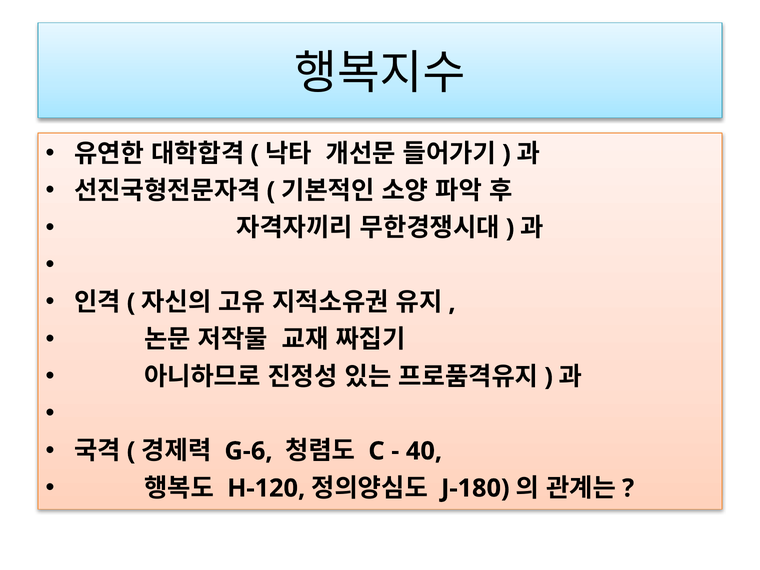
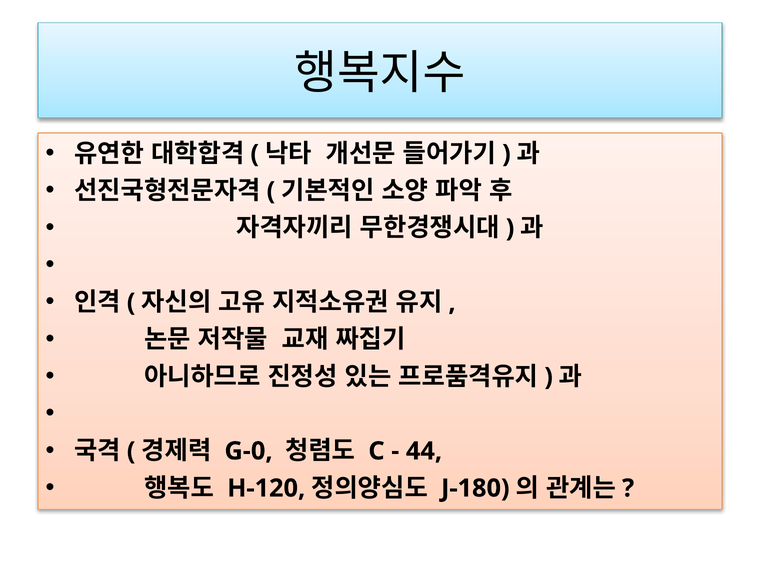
G-6: G-6 -> G-0 (249, 451)
40: 40 -> 44 (424, 451)
